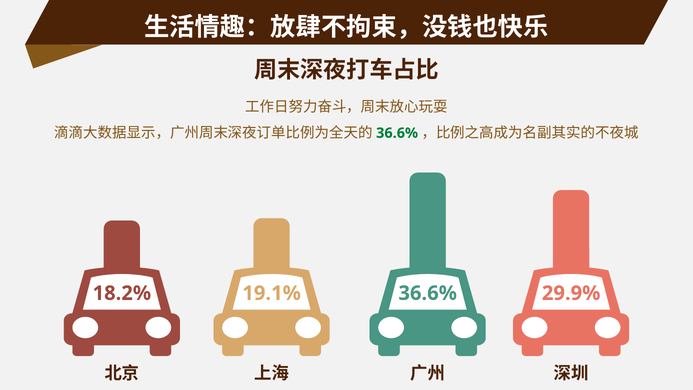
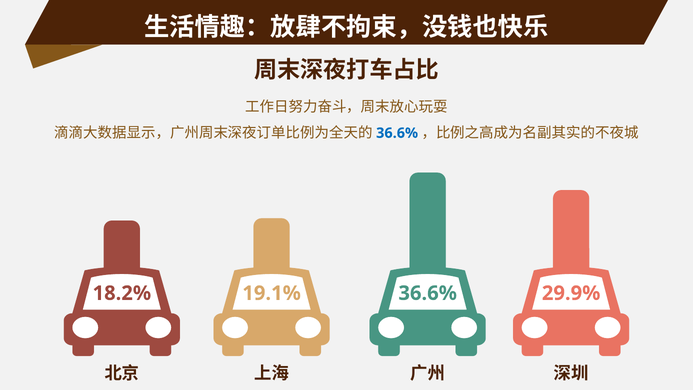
36.6% colour: green -> blue (397, 133)
